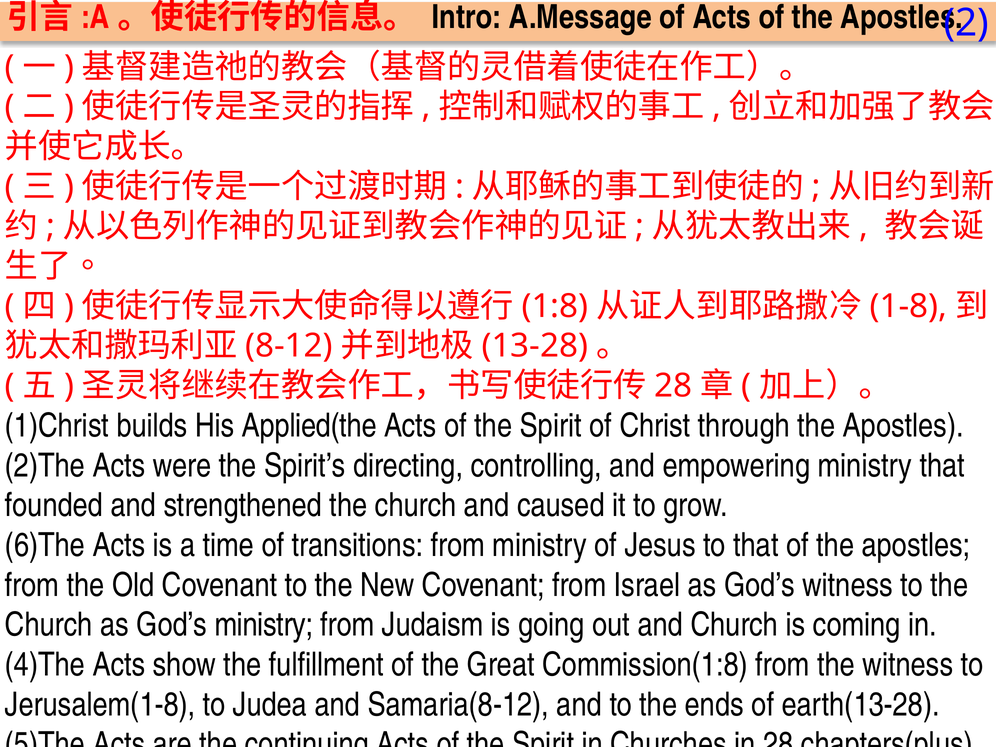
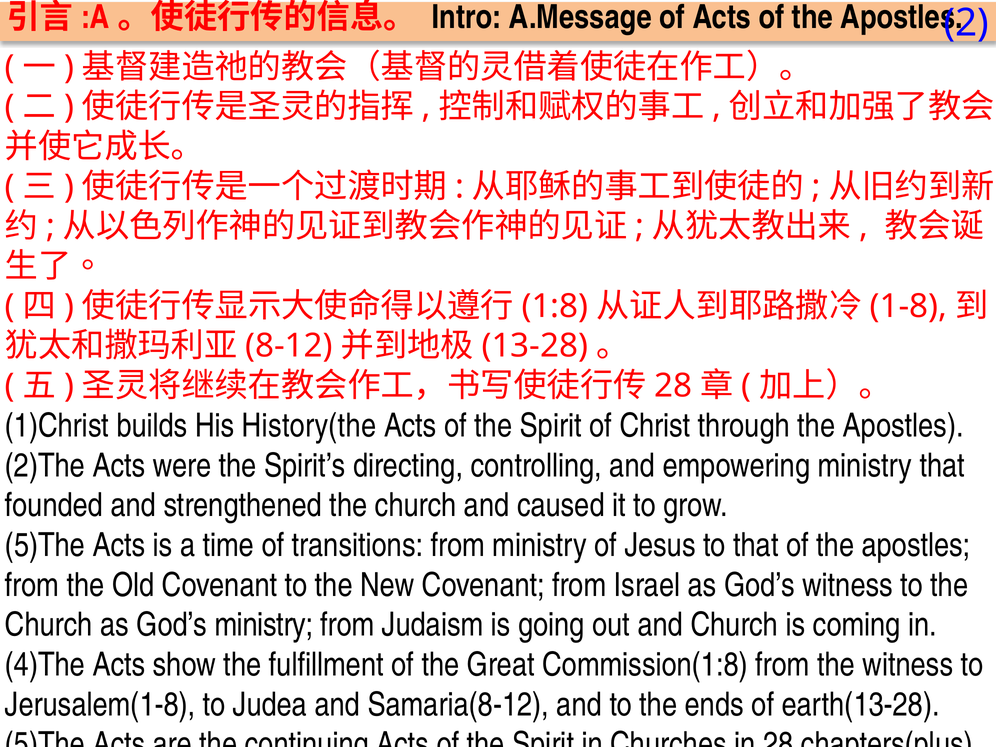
Applied(the: Applied(the -> History(the (309, 426)
6)The: 6)The -> 5)The (45, 545)
